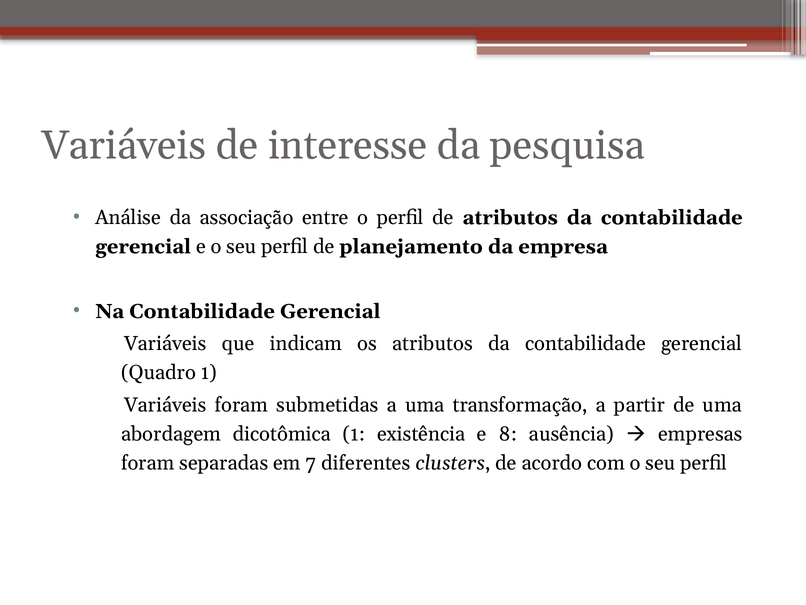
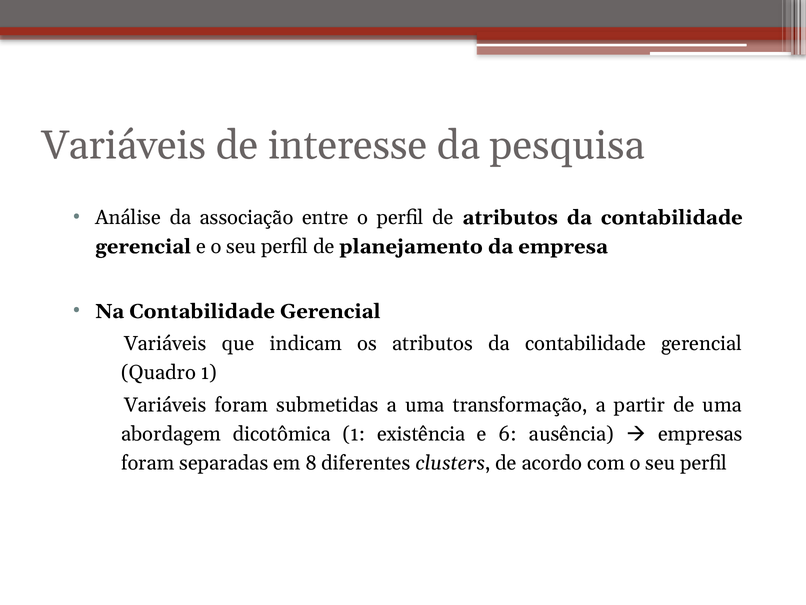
8: 8 -> 6 (508, 434)
7: 7 -> 8 (311, 463)
